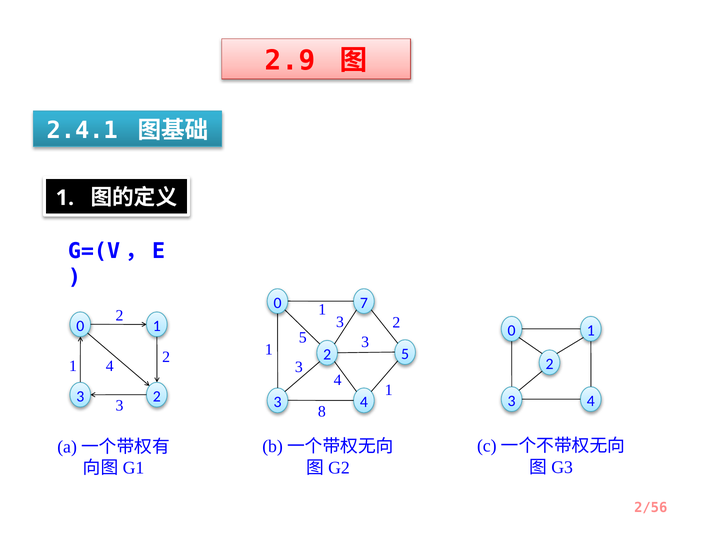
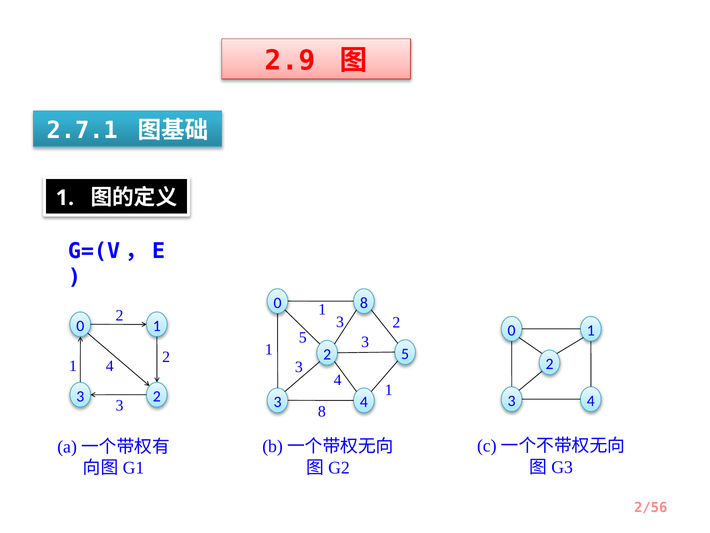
2.4.1: 2.4.1 -> 2.7.1 (82, 130)
0 7: 7 -> 8 (364, 303)
